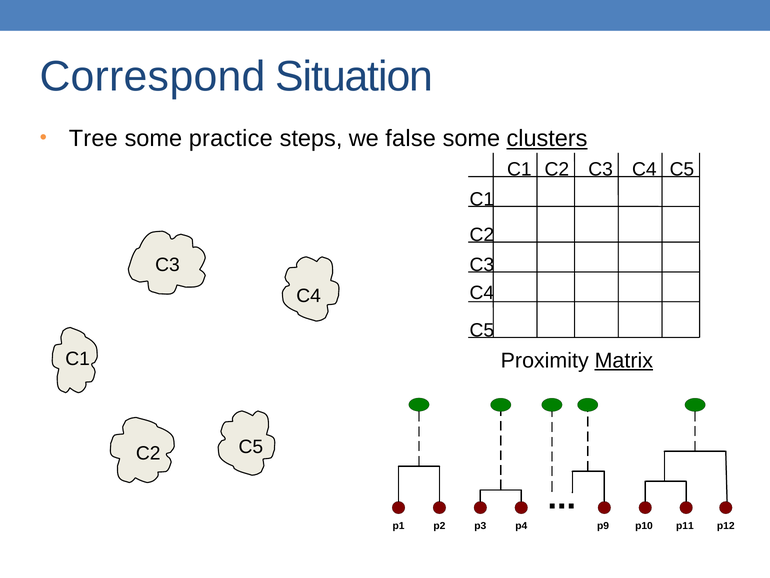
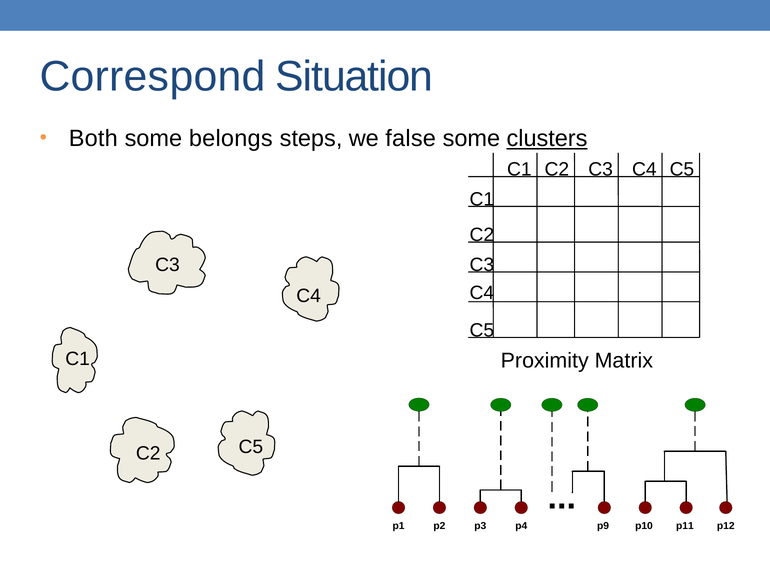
Tree: Tree -> Both (93, 139)
practice: practice -> belongs (231, 139)
Matrix underline: present -> none (624, 360)
